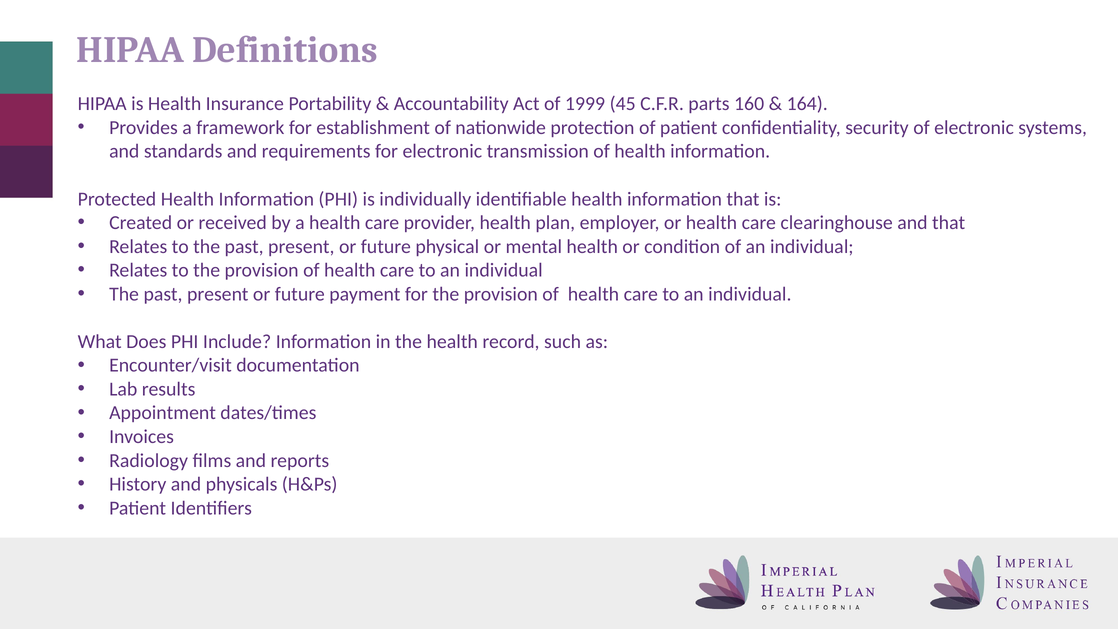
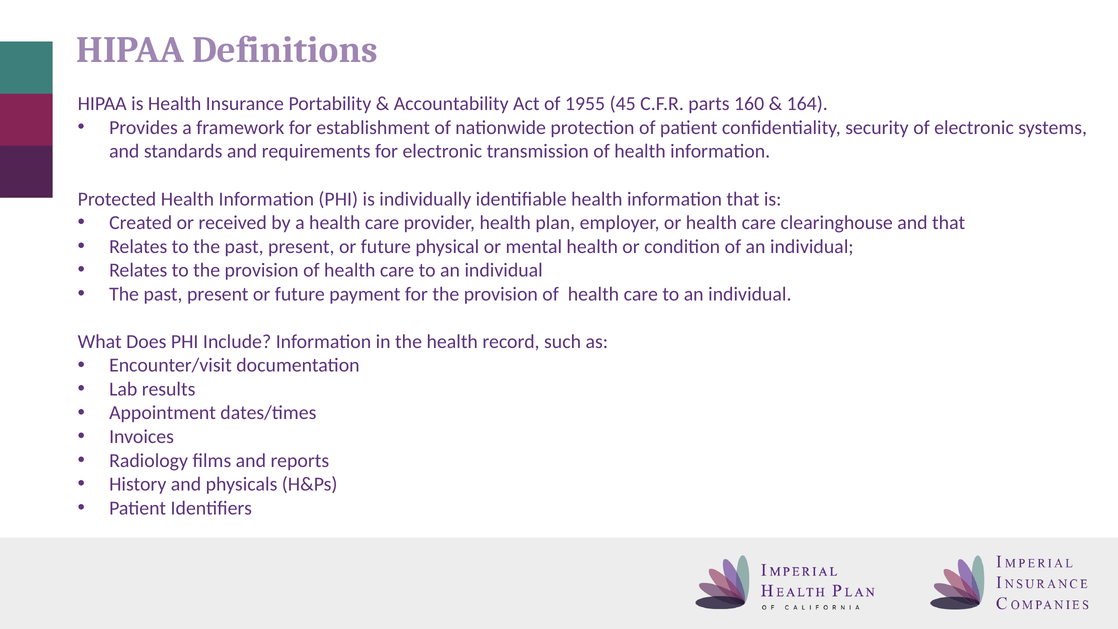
1999: 1999 -> 1955 (585, 104)
